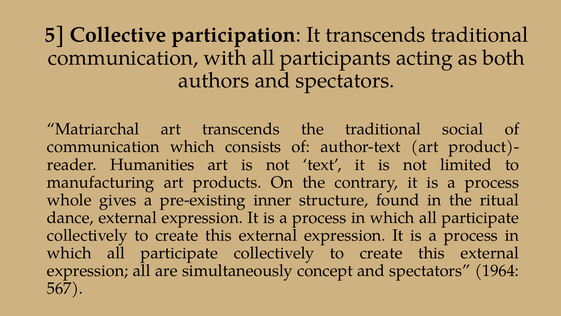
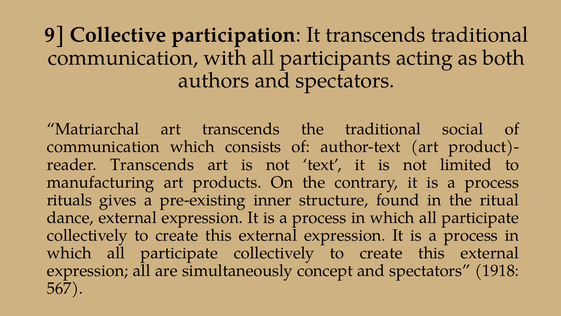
5: 5 -> 9 (55, 35)
Humanities: Humanities -> Transcends (152, 164)
whole: whole -> rituals (69, 200)
1964: 1964 -> 1918 (497, 270)
